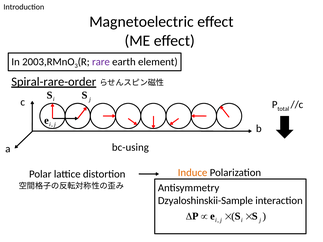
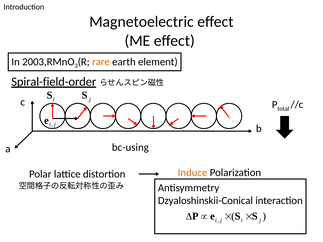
rare colour: purple -> orange (101, 62)
Spiral-rare-order: Spiral-rare-order -> Spiral-field-order (54, 82)
Dzyaloshinskii-Sample: Dzyaloshinskii-Sample -> Dzyaloshinskii-Conical (205, 201)
